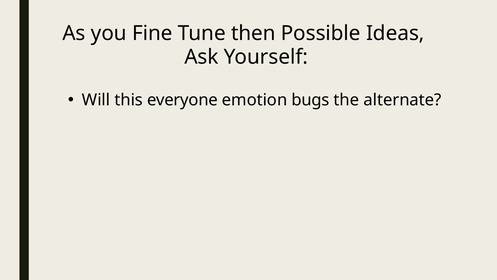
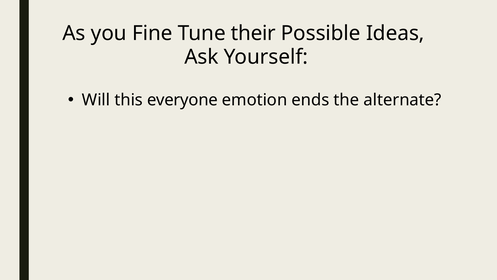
then: then -> their (253, 33)
bugs: bugs -> ends (310, 100)
